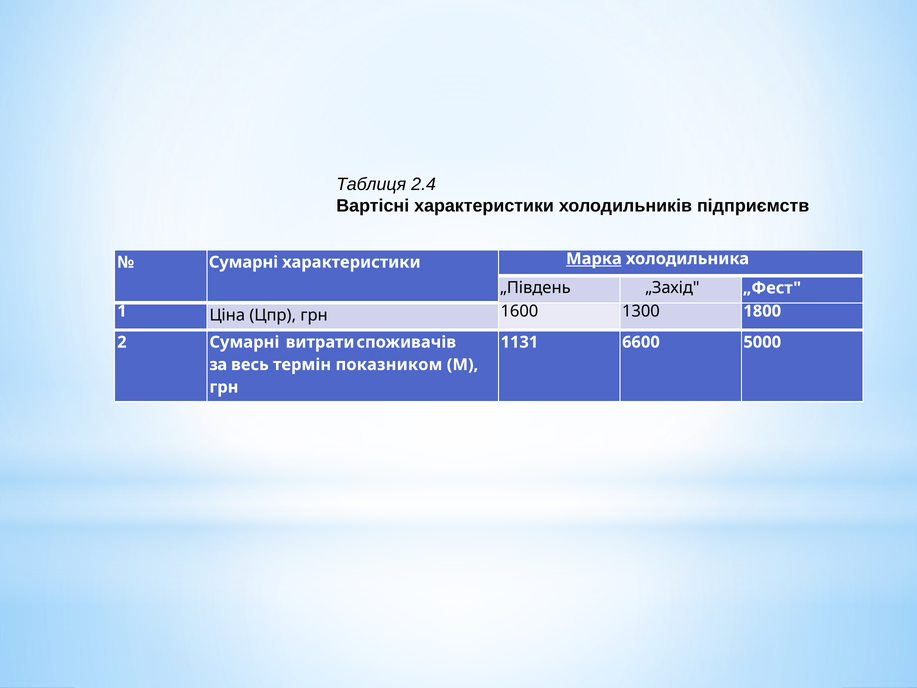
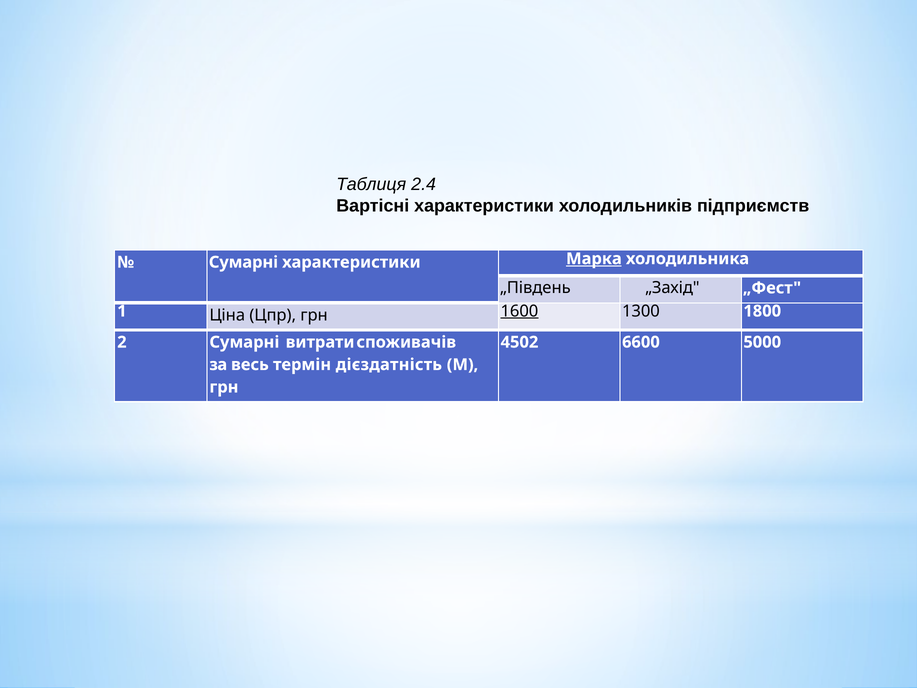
1600 underline: none -> present (519, 311)
1131: 1131 -> 4502 (519, 342)
показником: показником -> дієздатність (389, 365)
